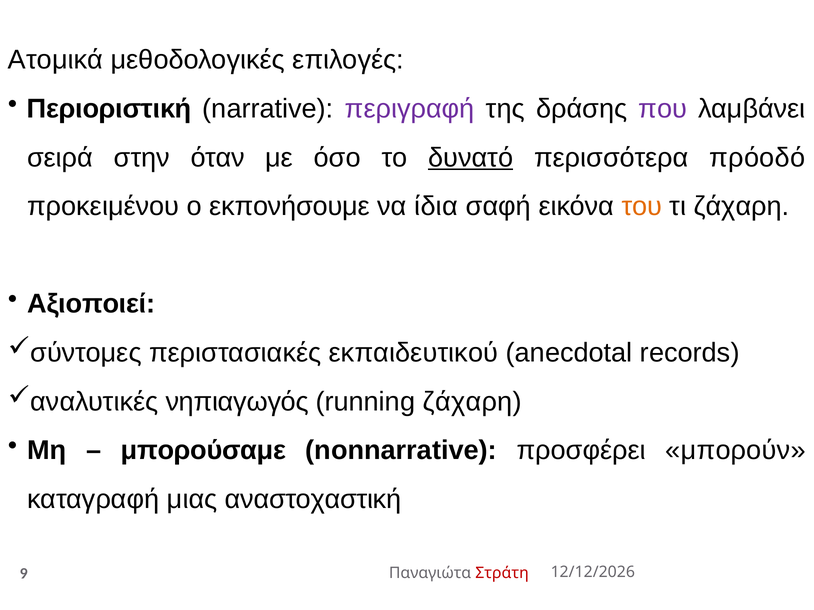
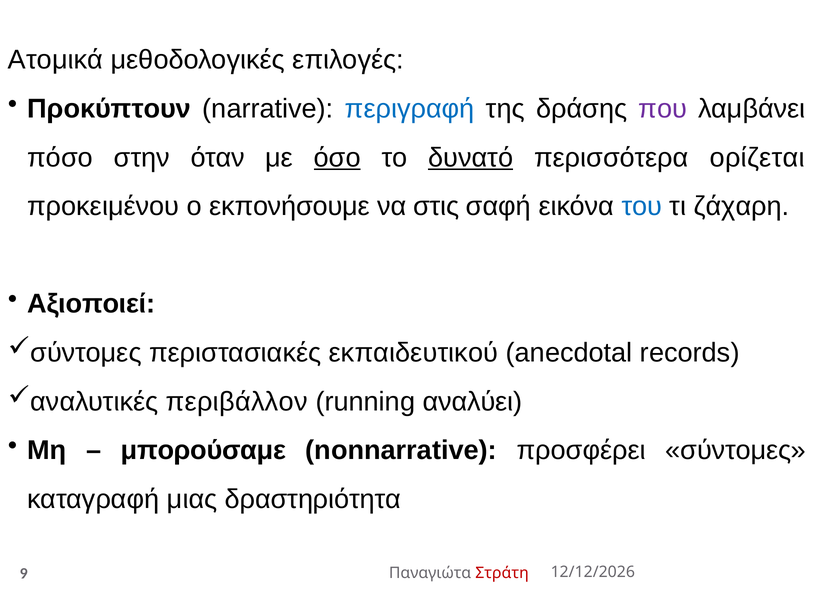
Περιοριστική: Περιοριστική -> Προκύπτουν (109, 109)
περιγραφή colour: purple -> blue (410, 109)
σειρά: σειρά -> πόσο (60, 158)
όσο underline: none -> present (337, 158)
πρόοδό: πρόοδό -> ορίζεται (757, 158)
ίδια: ίδια -> στις (436, 207)
του colour: orange -> blue (642, 207)
νηπιαγωγός: νηπιαγωγός -> περιβάλλον (237, 402)
running ζάχαρη: ζάχαρη -> αναλύει (472, 402)
μπορούν: μπορούν -> σύντομες (736, 451)
αναστοχαστική: αναστοχαστική -> δραστηριότητα (313, 500)
